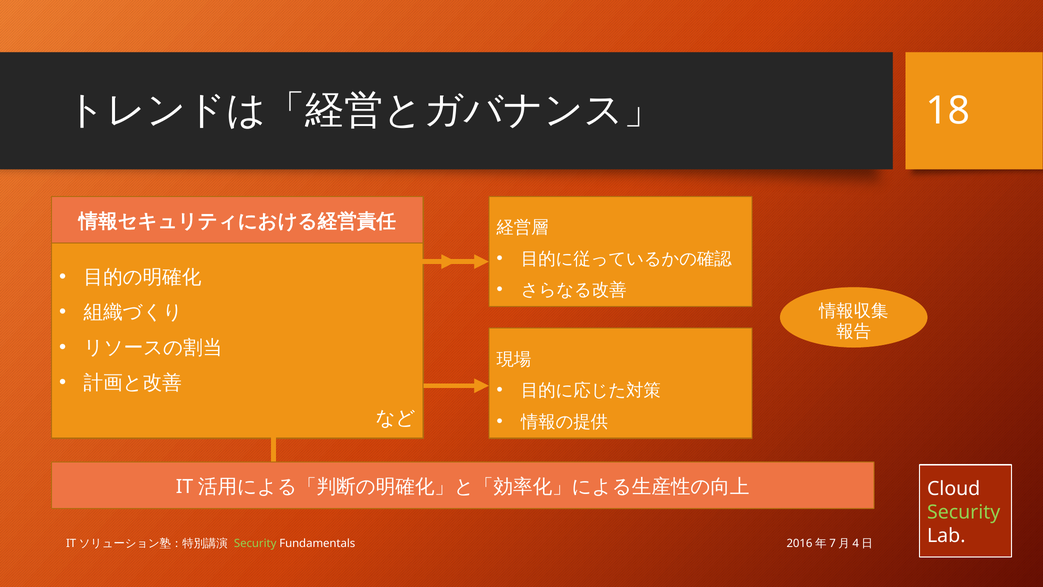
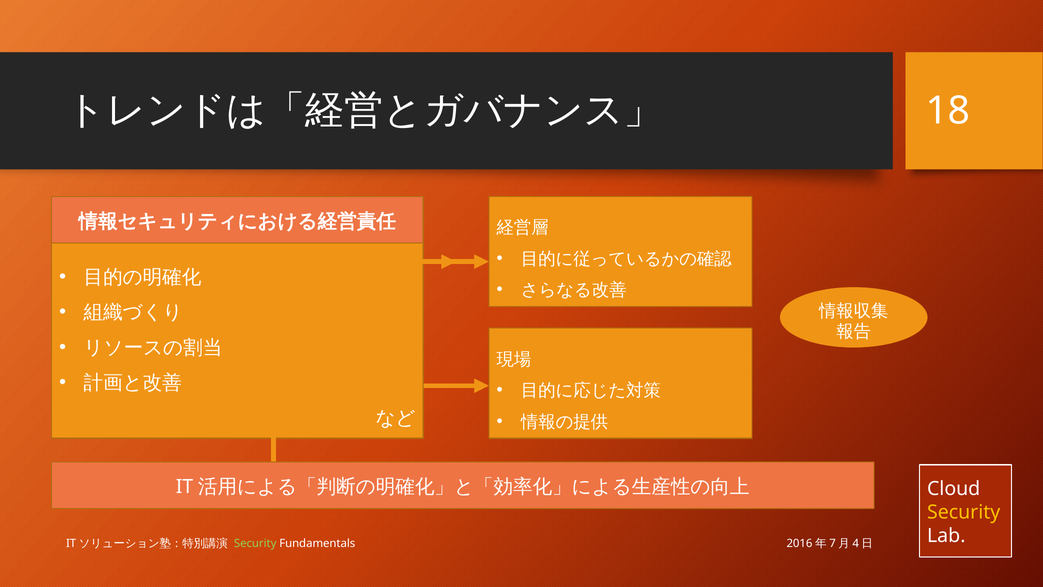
Security colour: light green -> yellow (964, 512)
